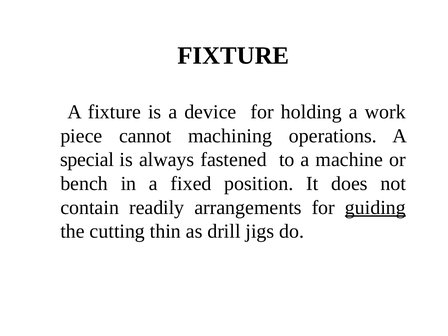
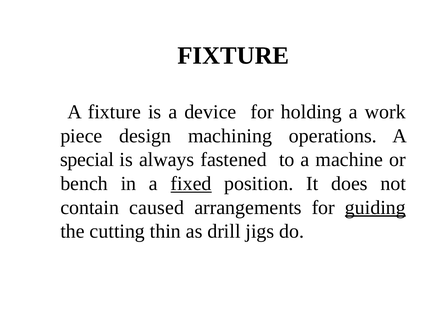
cannot: cannot -> design (145, 136)
fixed underline: none -> present (191, 184)
readily: readily -> caused (157, 207)
